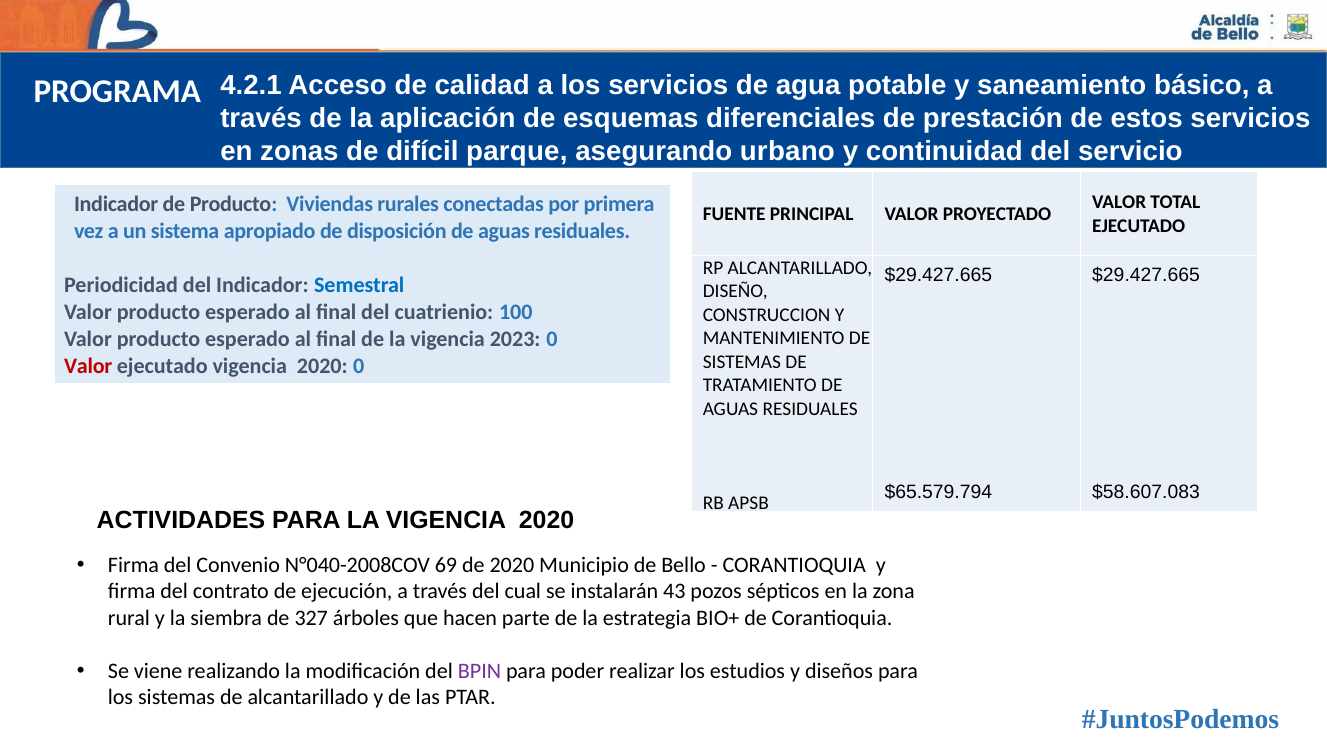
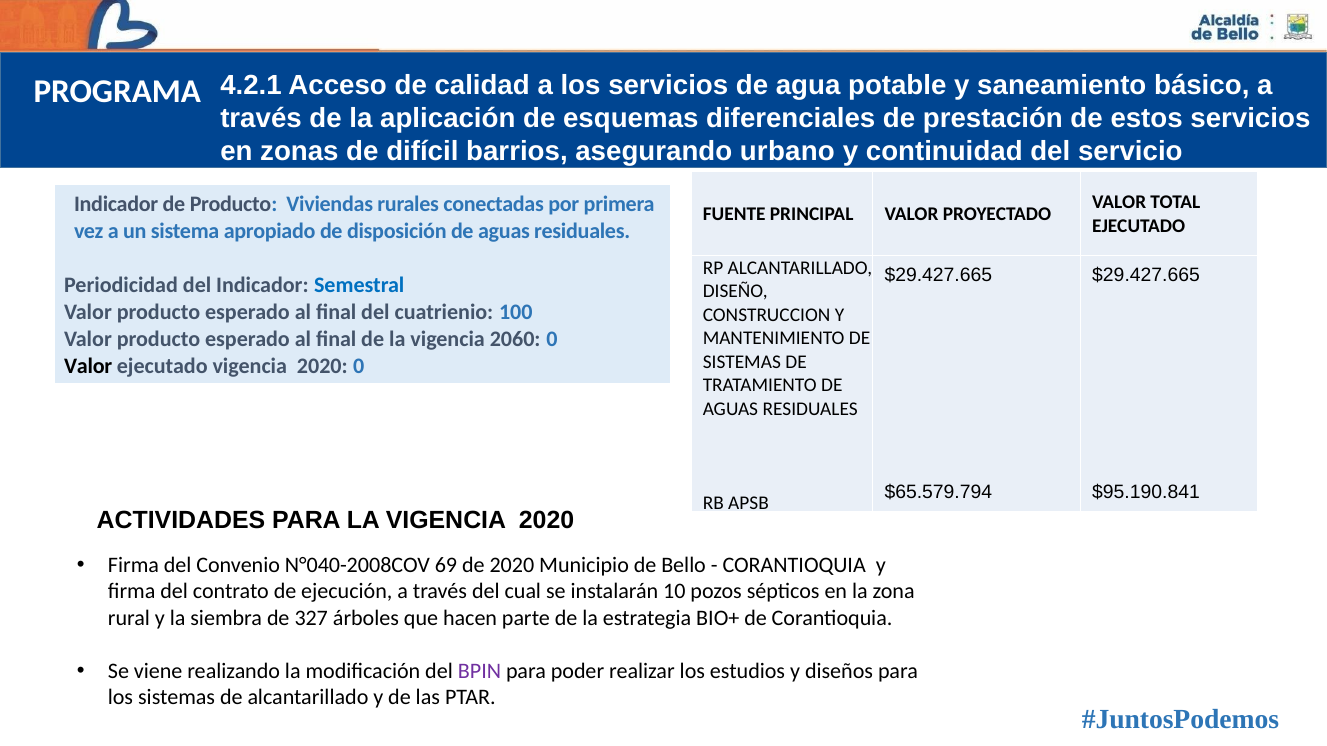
parque: parque -> barrios (517, 152)
2023: 2023 -> 2060 (515, 339)
Valor colour: red -> black (88, 366)
$58.607.083: $58.607.083 -> $95.190.841 (1146, 493)
43: 43 -> 10 (674, 592)
